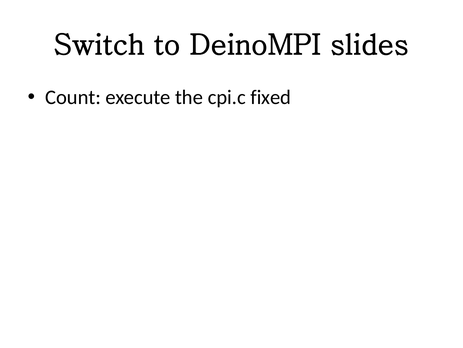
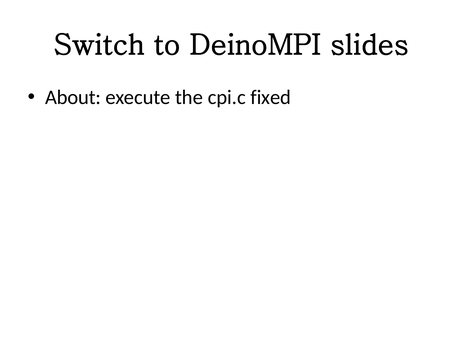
Count: Count -> About (73, 97)
